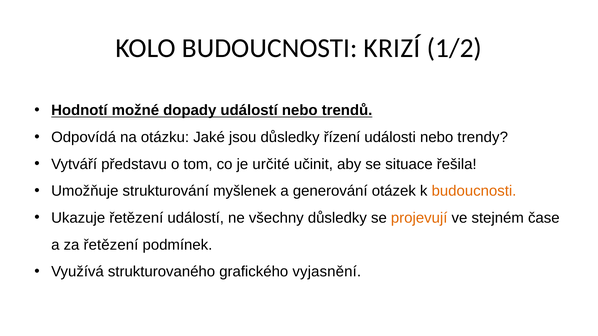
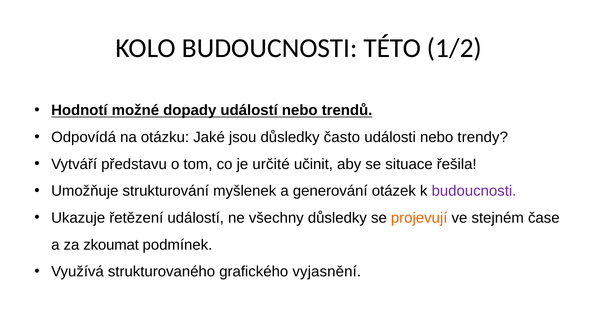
KRIZÍ: KRIZÍ -> TÉTO (392, 48)
řízení: řízení -> často (342, 137)
budoucnosti colour: orange -> purple (474, 191)
za řetězení: řetězení -> zkoumat (111, 245)
